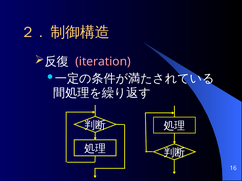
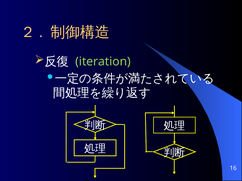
iteration colour: pink -> light green (103, 62)
